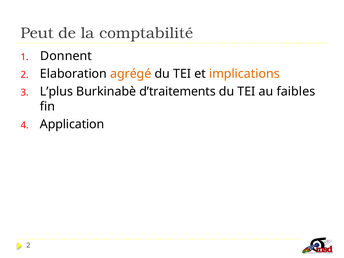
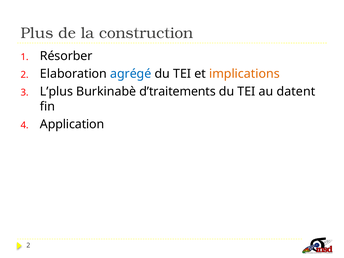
Peut: Peut -> Plus (37, 33)
comptabilité: comptabilité -> construction (146, 33)
Donnent: Donnent -> Résorber (66, 56)
agrégé colour: orange -> blue (131, 74)
faibles: faibles -> datent (296, 92)
